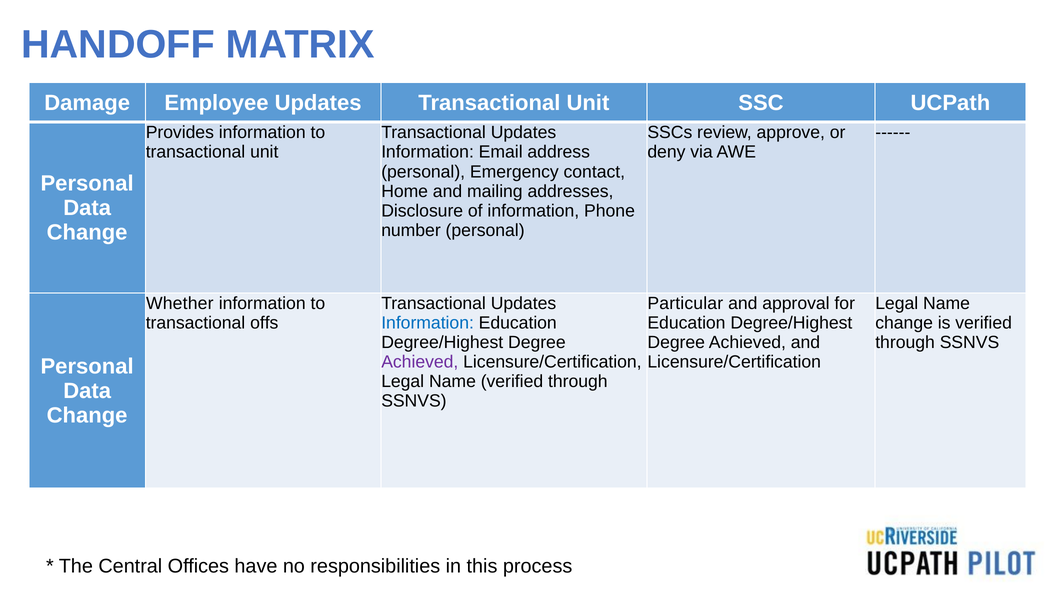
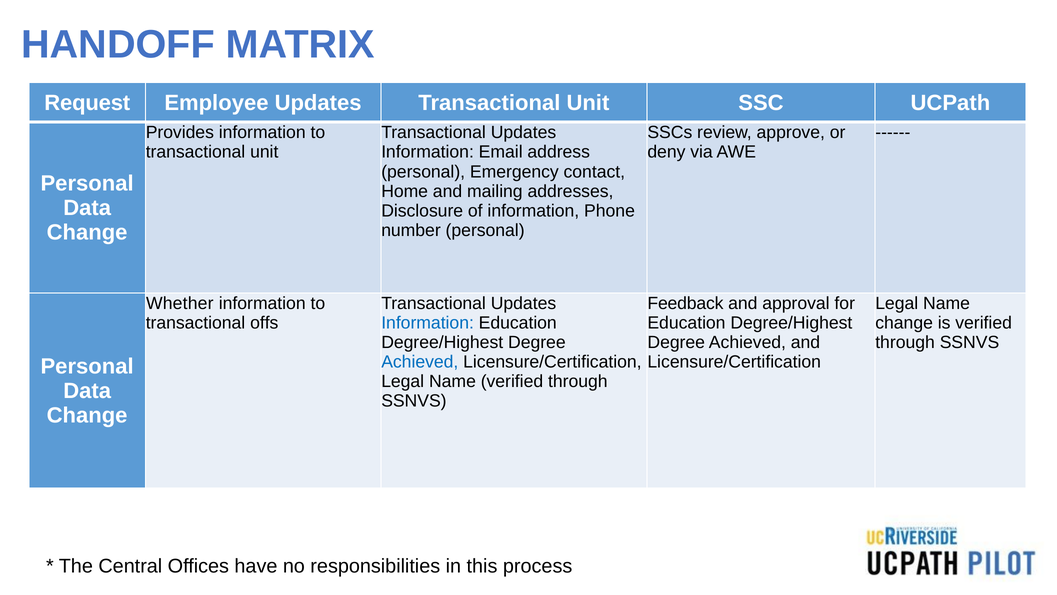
Damage: Damage -> Request (87, 103)
Particular: Particular -> Feedback (685, 303)
Achieved colour: purple -> blue (420, 362)
